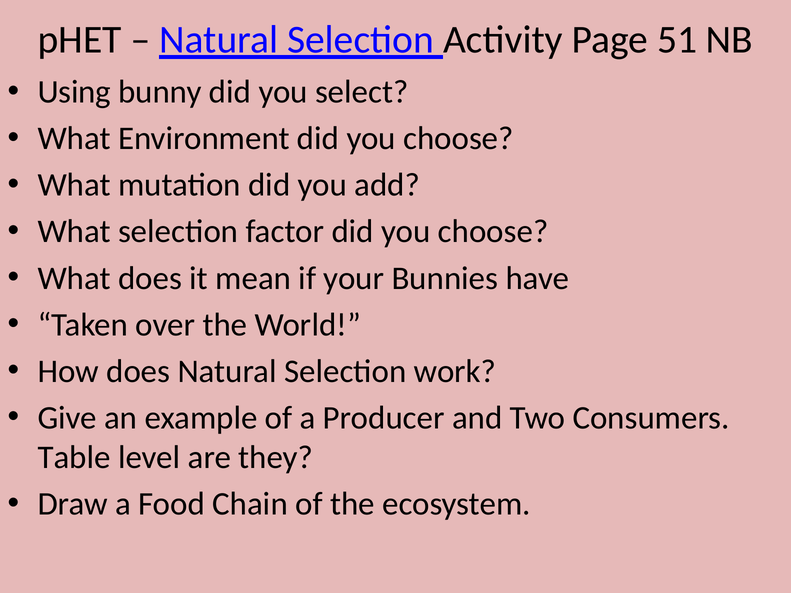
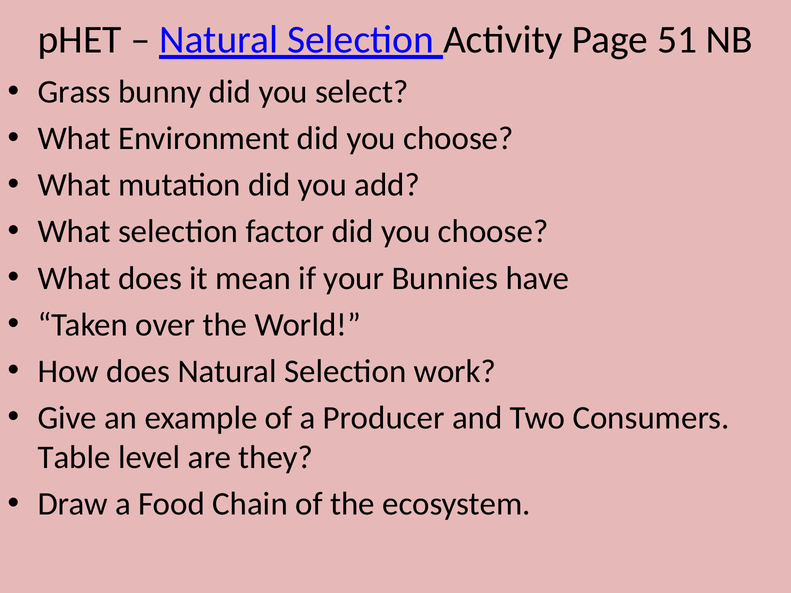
Using: Using -> Grass (74, 92)
